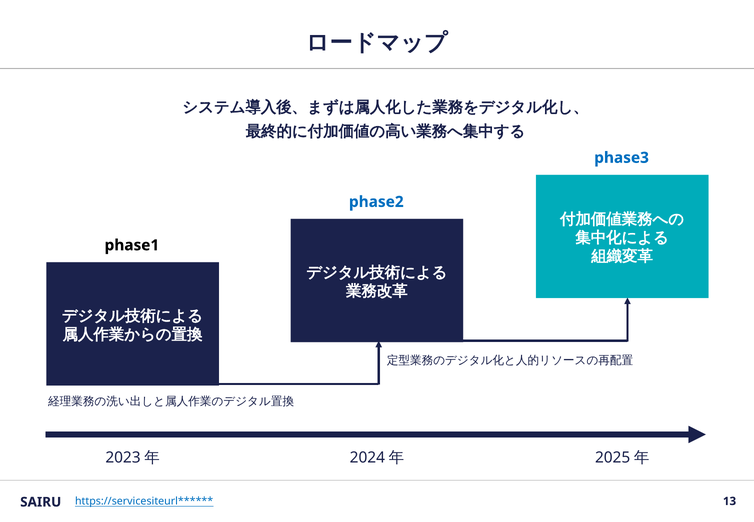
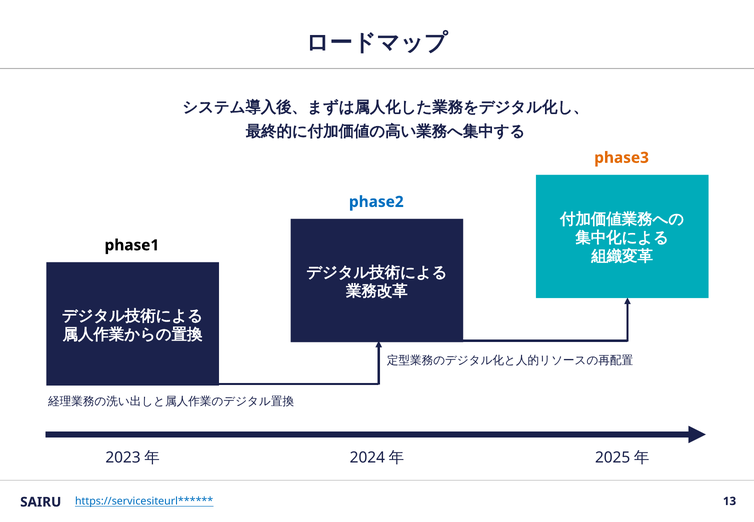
phase3 colour: blue -> orange (622, 158)
